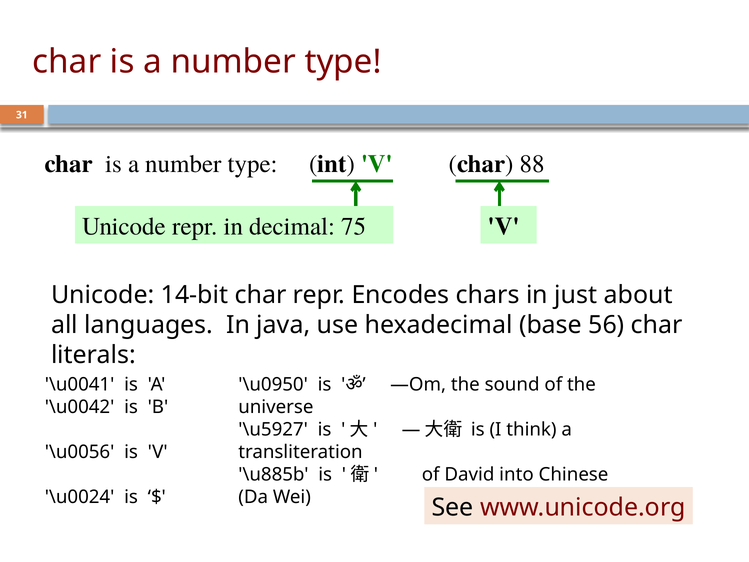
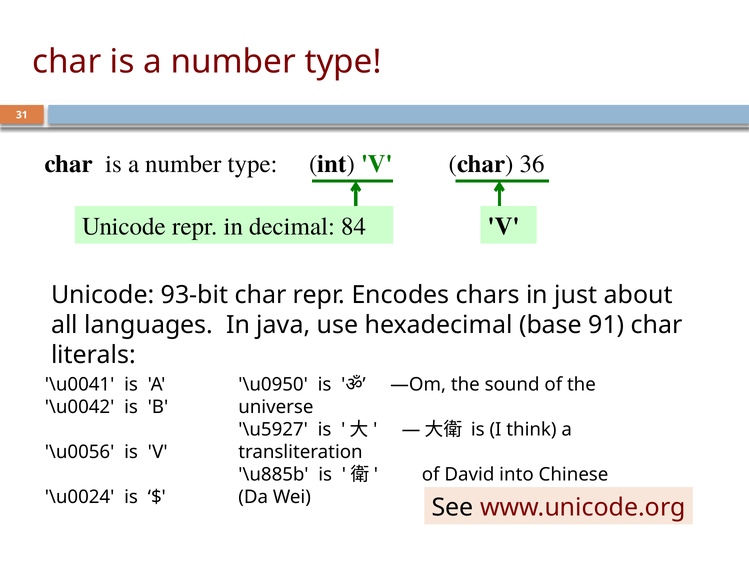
88: 88 -> 36 (532, 164)
75: 75 -> 84 (354, 226)
14-bit: 14-bit -> 93-bit (194, 295)
56: 56 -> 91 (606, 325)
